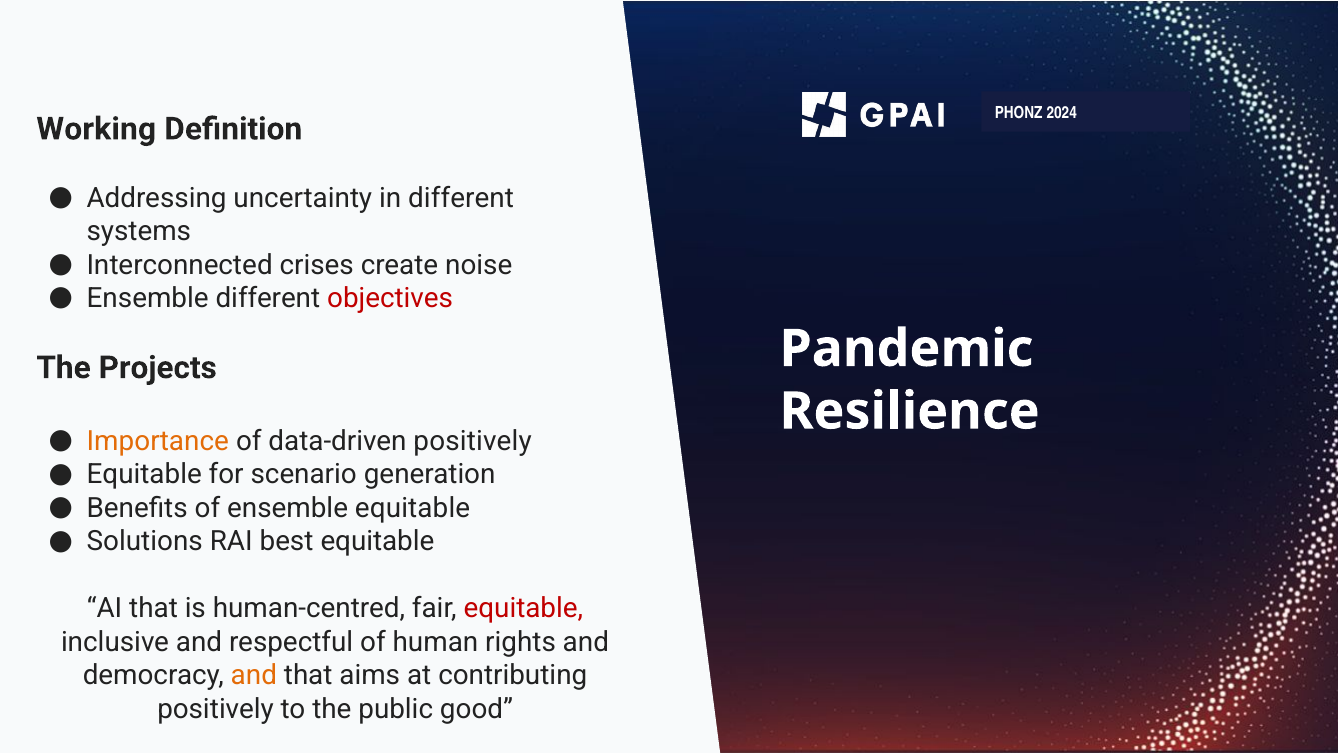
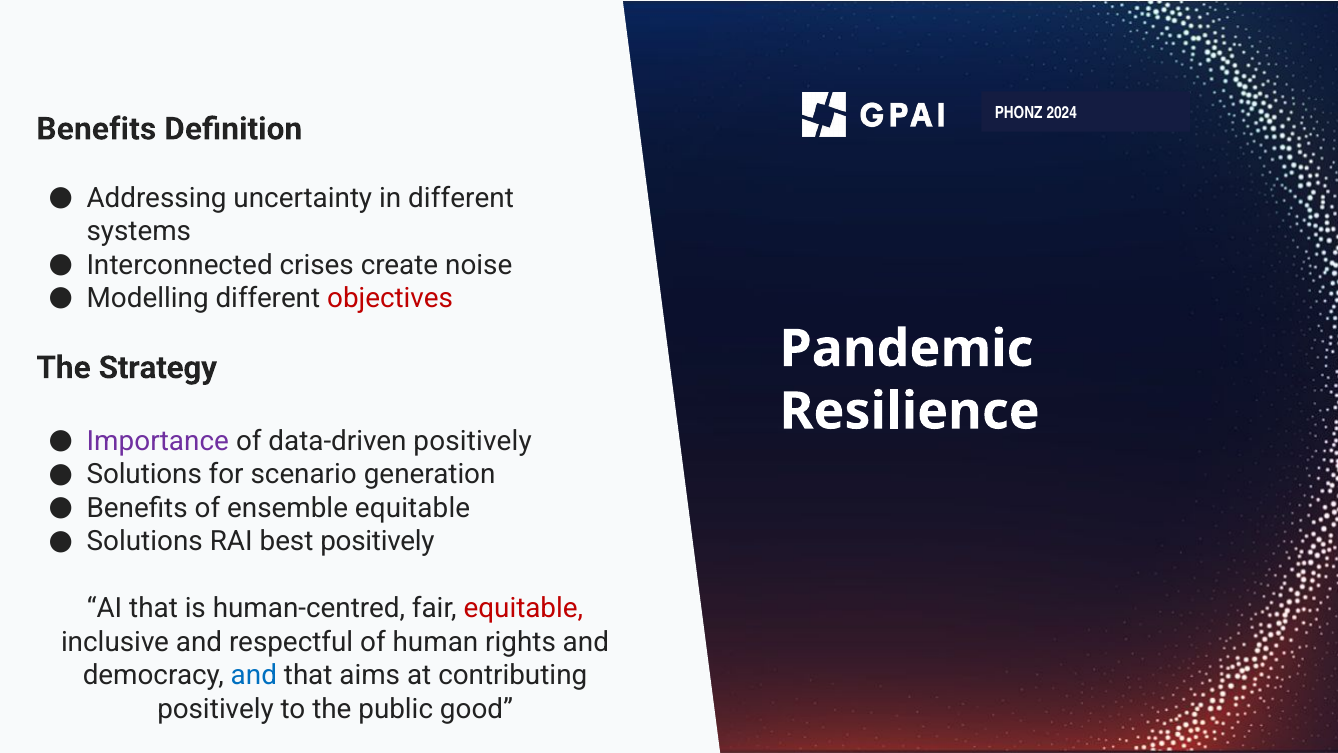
Working: Working -> Benefits (96, 129)
Ensemble: Ensemble -> Modelling (148, 298)
Projects: Projects -> Strategy (158, 368)
Importance colour: orange -> purple (158, 441)
Equitable: Equitable -> Solutions (144, 474)
best equitable: equitable -> positively (378, 541)
and colour: orange -> blue (254, 675)
